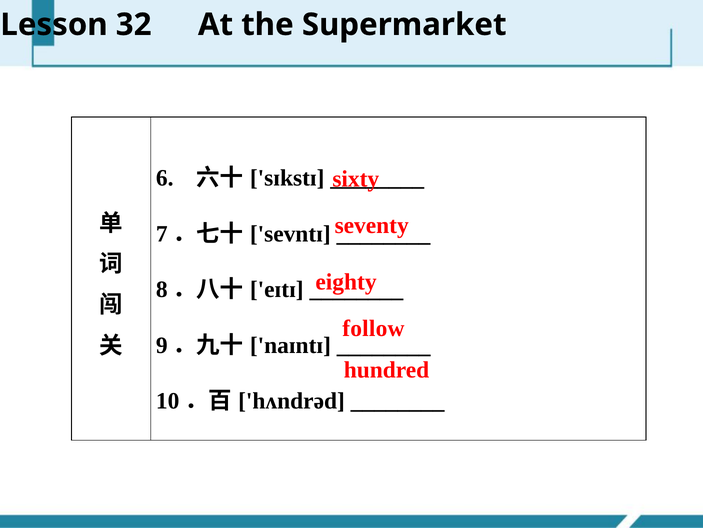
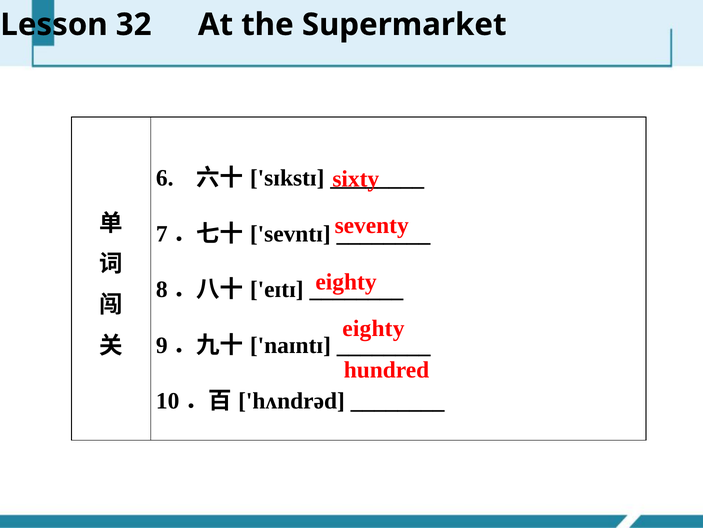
follow: follow -> eighty (373, 328)
